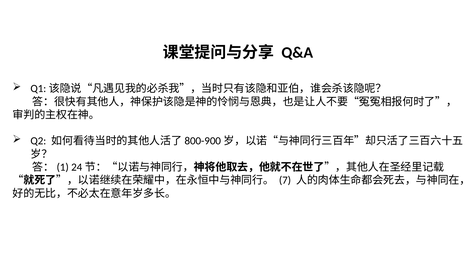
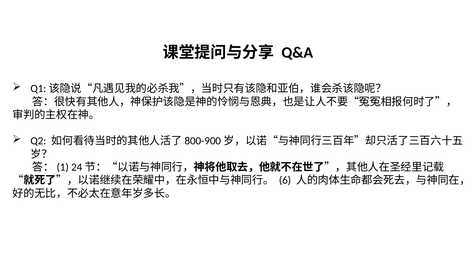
7: 7 -> 6 (285, 180)
